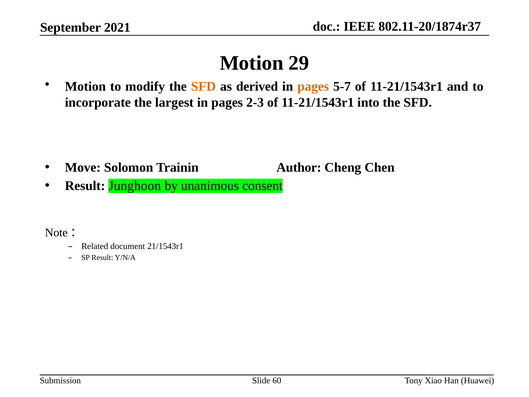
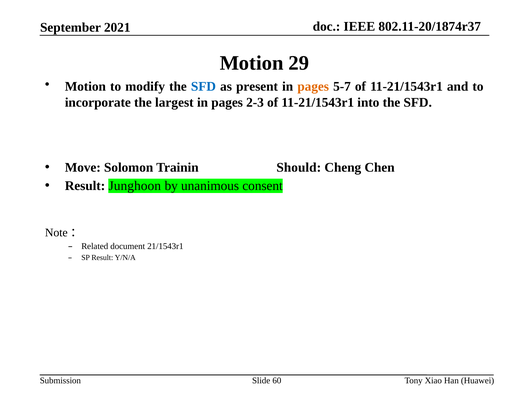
SFD colour: orange -> blue (203, 86)
derived: derived -> present (257, 86)
Author: Author -> Should (299, 167)
